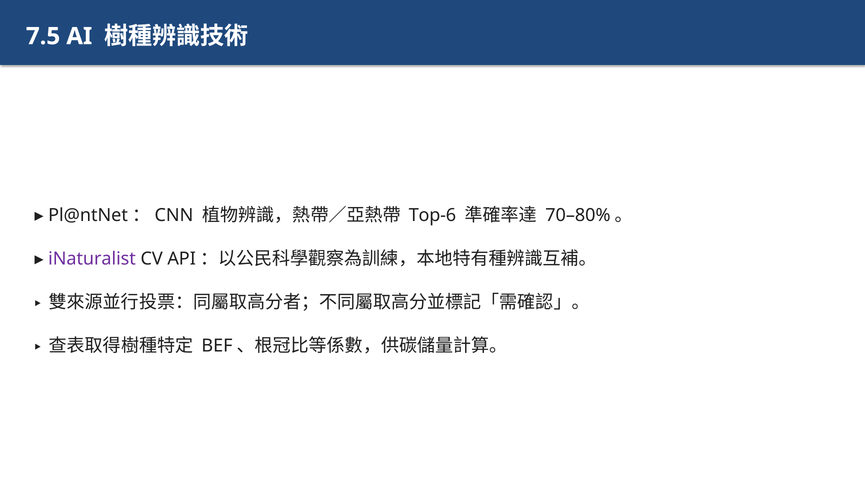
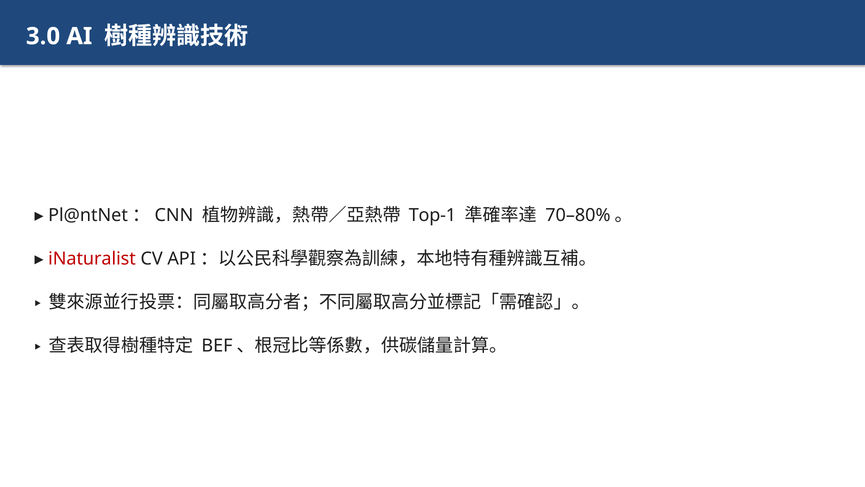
7.5: 7.5 -> 3.0 (43, 36)
Top-6: Top-6 -> Top-1 (432, 215)
iNaturalist colour: purple -> red (92, 258)
